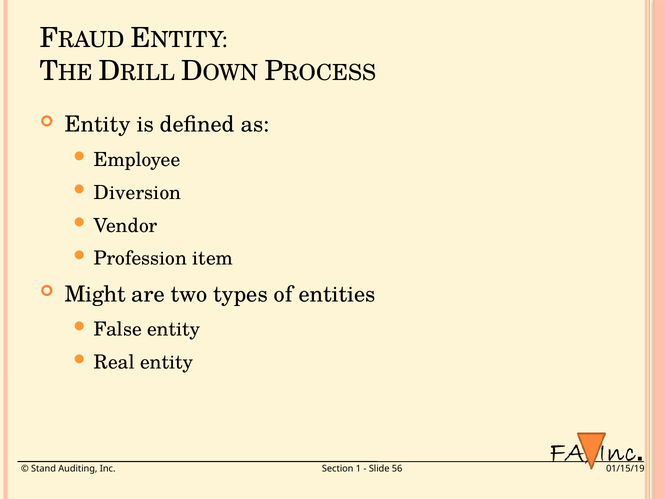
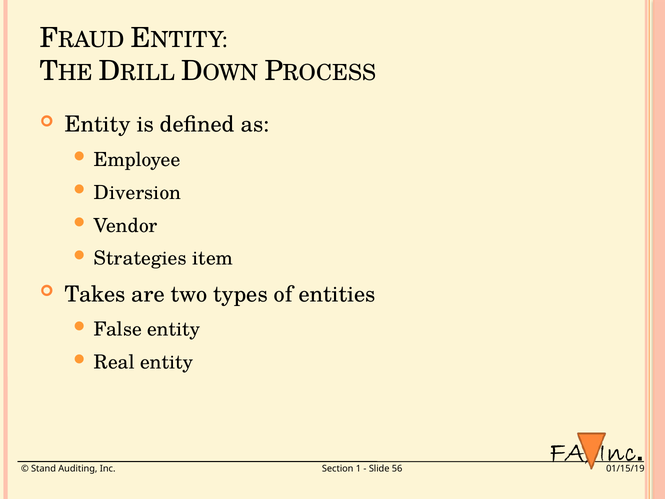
Profession: Profession -> Strategies (140, 258)
Might: Might -> Takes (95, 294)
